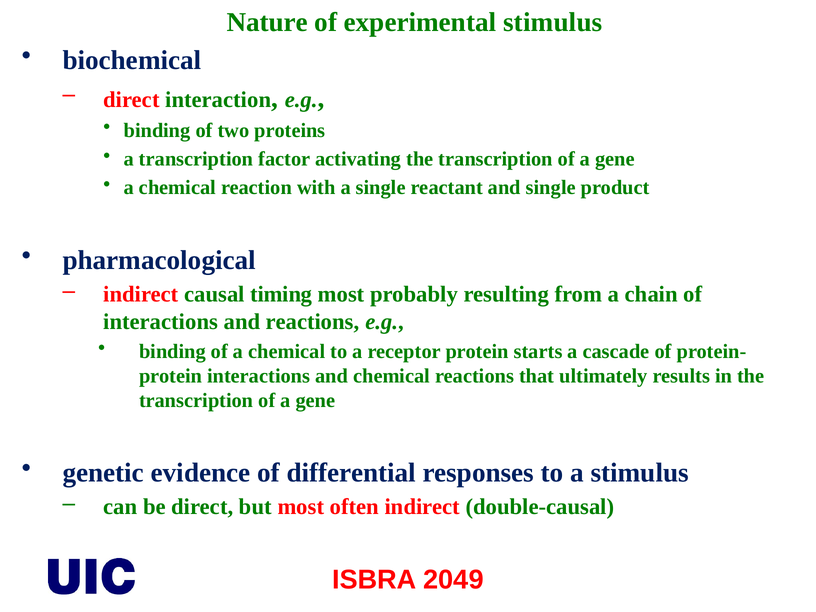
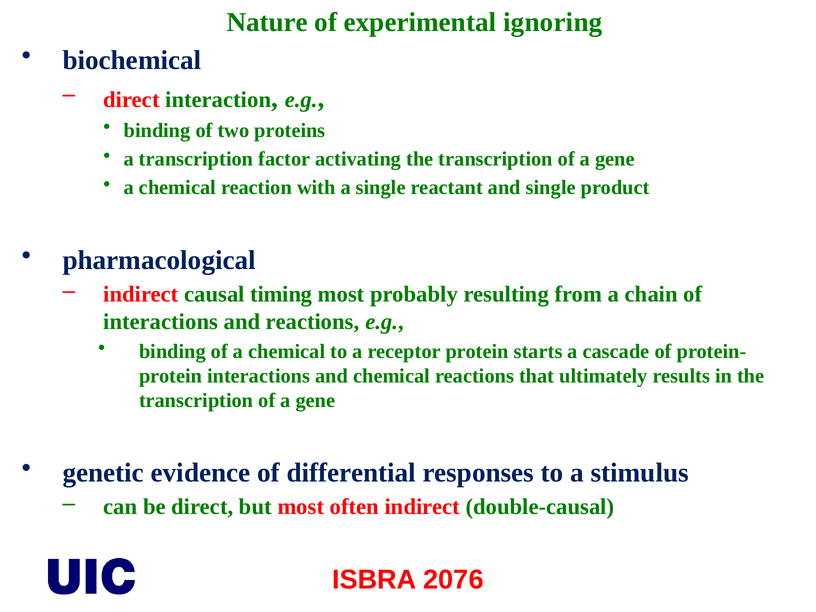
experimental stimulus: stimulus -> ignoring (553, 22)
2049: 2049 -> 2076 (453, 580)
